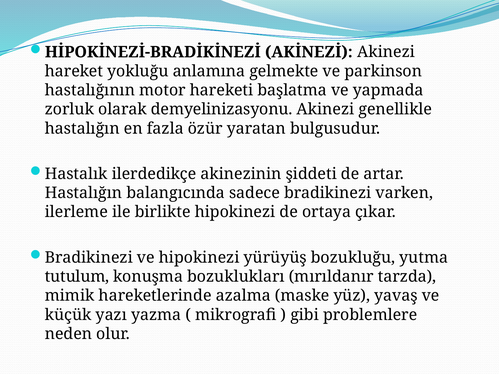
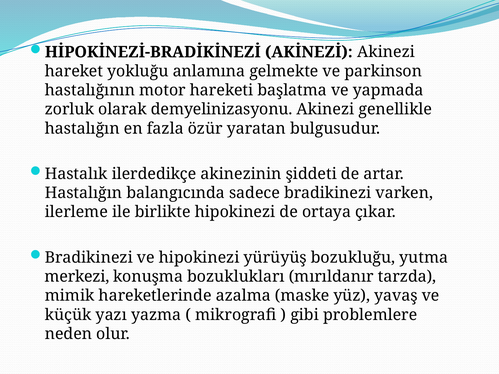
tutulum: tutulum -> merkezi (77, 277)
